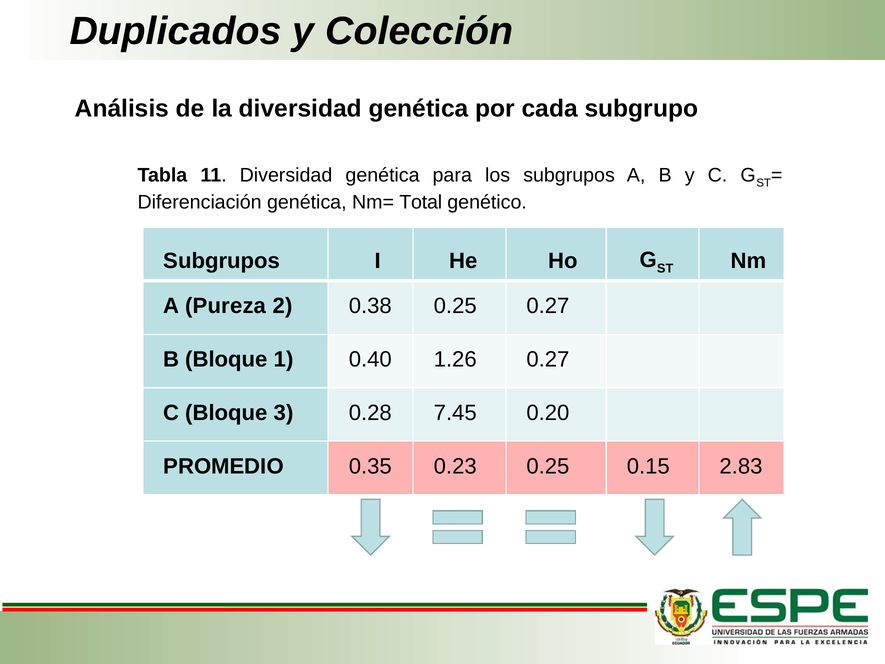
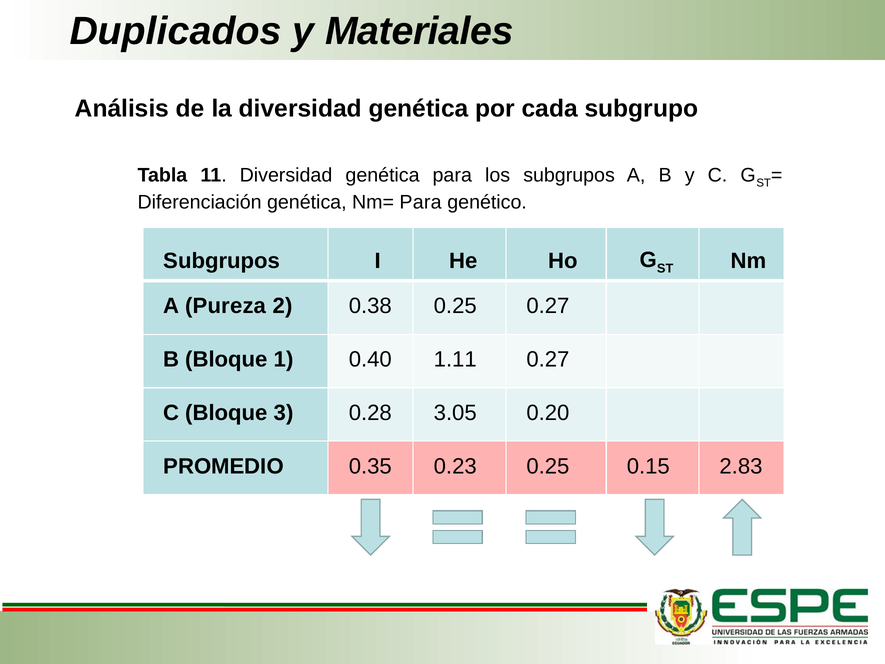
Colección: Colección -> Materiales (419, 31)
Nm= Total: Total -> Para (421, 202)
1.26: 1.26 -> 1.11 (455, 359)
7.45: 7.45 -> 3.05 (455, 413)
